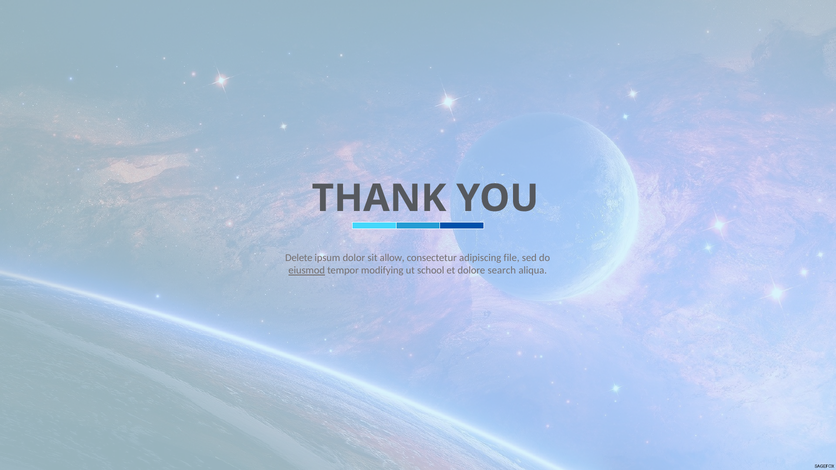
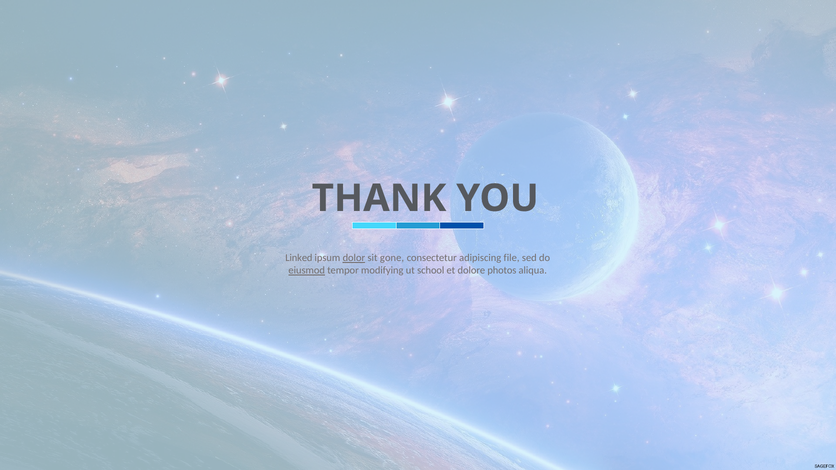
Delete: Delete -> Linked (299, 258)
dolor underline: none -> present (354, 258)
allow: allow -> gone (392, 258)
search: search -> photos (502, 271)
